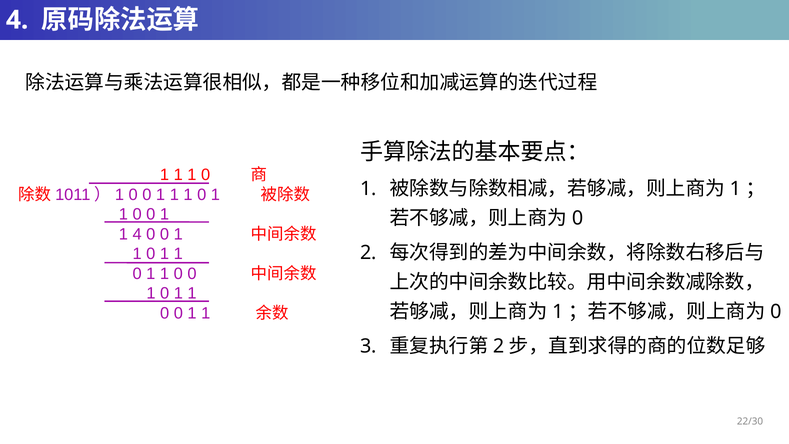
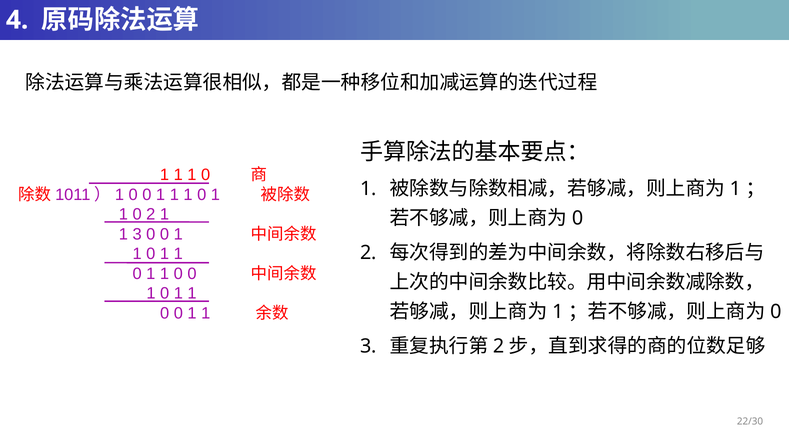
0: 0 -> 2 (151, 214)
1 4: 4 -> 3 (137, 234)
